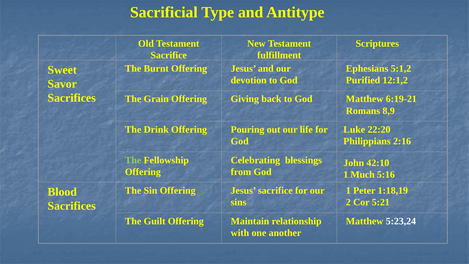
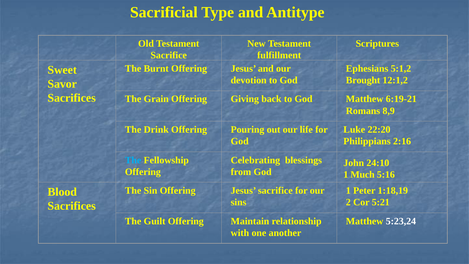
Purified: Purified -> Brought (363, 80)
The colour: light green -> light blue (133, 160)
42:10: 42:10 -> 24:10 (378, 163)
